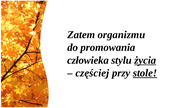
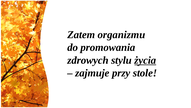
człowieka: człowieka -> zdrowych (88, 60)
częściej: częściej -> zajmuje (92, 73)
stole underline: present -> none (145, 73)
